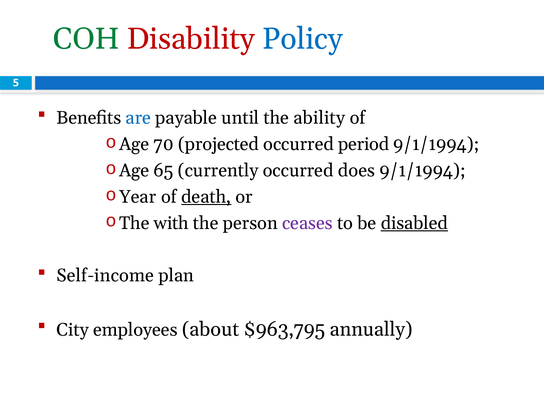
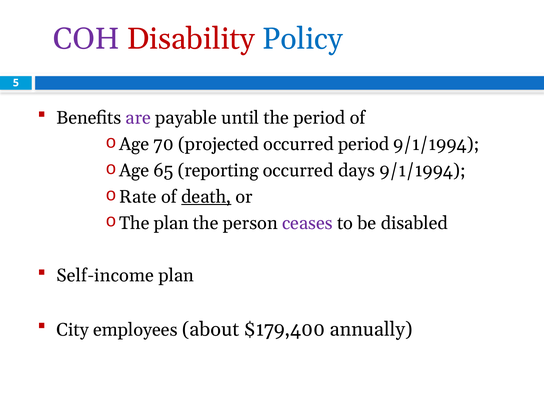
COH colour: green -> purple (86, 39)
are colour: blue -> purple (138, 118)
the ability: ability -> period (319, 118)
currently: currently -> reporting (218, 170)
does: does -> days (356, 170)
Year: Year -> Rate (138, 197)
The with: with -> plan (171, 223)
disabled underline: present -> none (414, 223)
$963,795: $963,795 -> $179,400 (285, 329)
